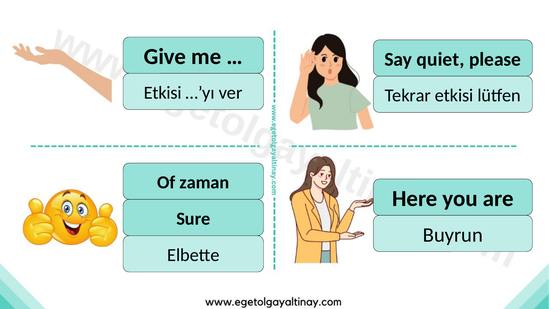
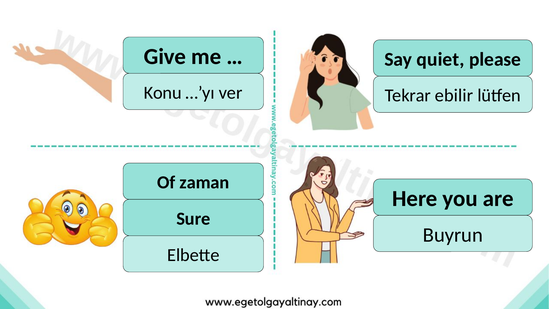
Etkisi: Etkisi -> Konu (163, 93)
Tekrar etkisi: etkisi -> ebilir (454, 96)
